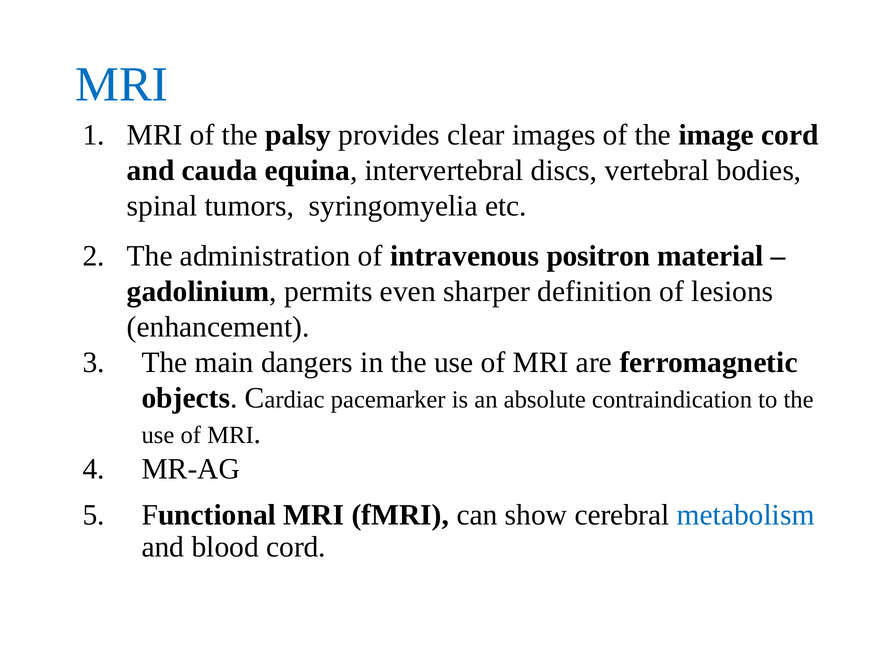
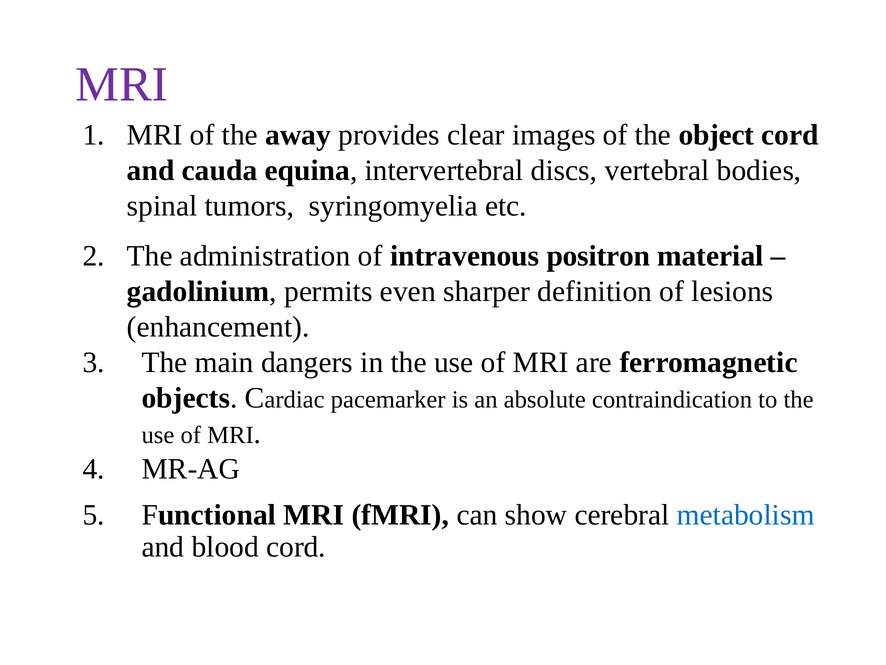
MRI colour: blue -> purple (122, 85)
palsy: palsy -> away (298, 135)
image: image -> object (716, 135)
